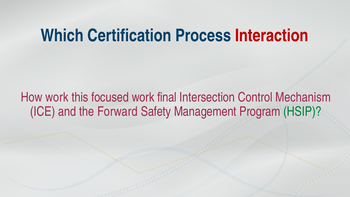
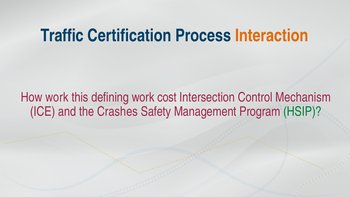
Which: Which -> Traffic (62, 36)
Interaction colour: red -> orange (272, 36)
focused: focused -> defining (110, 97)
final: final -> cost (167, 97)
Forward: Forward -> Crashes (117, 111)
